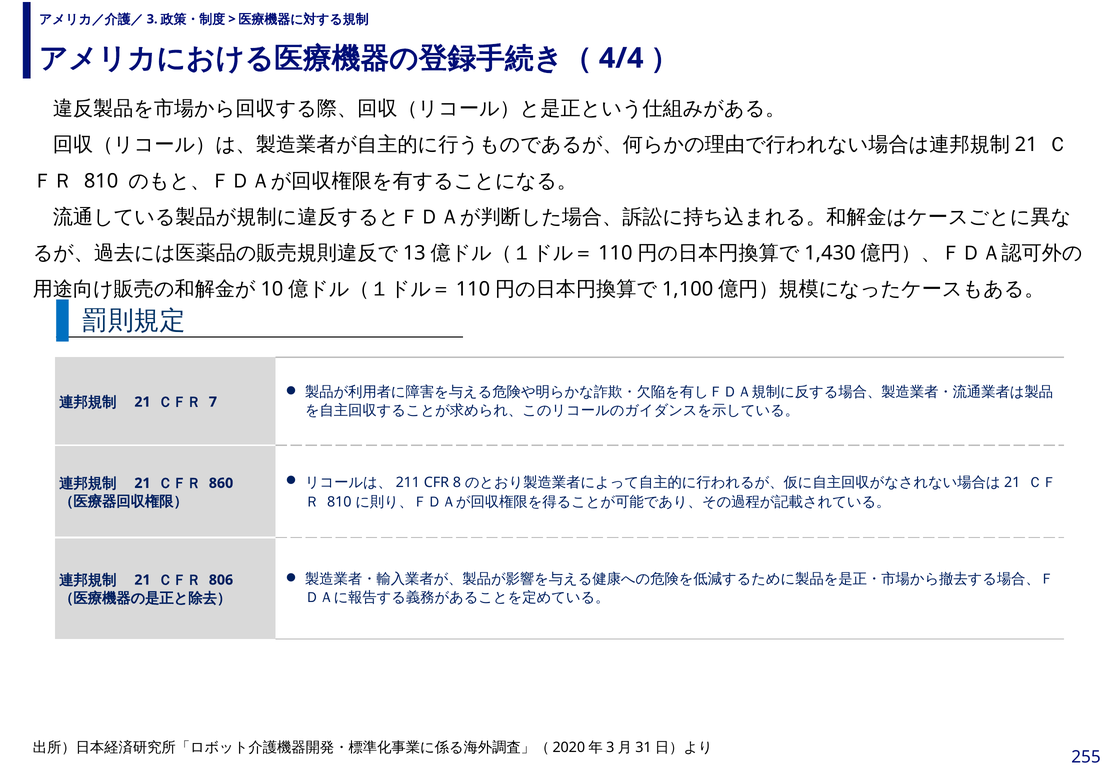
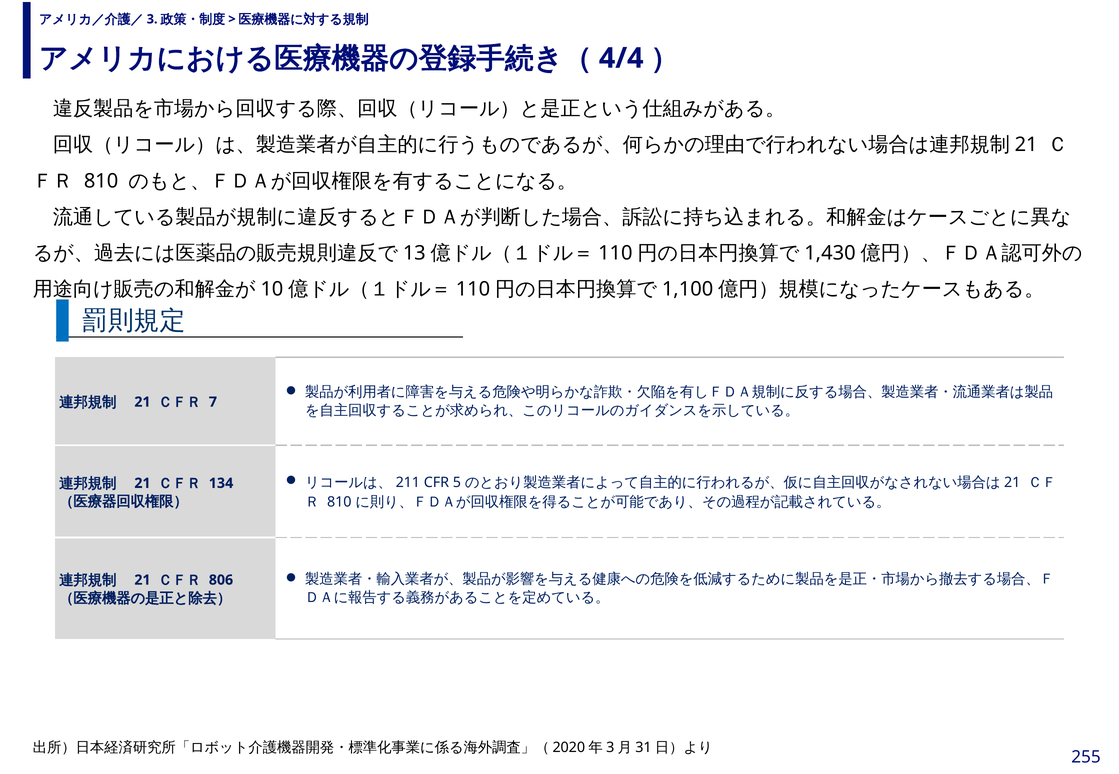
8: 8 -> 5 (457, 483)
860: 860 -> 134 (221, 484)
